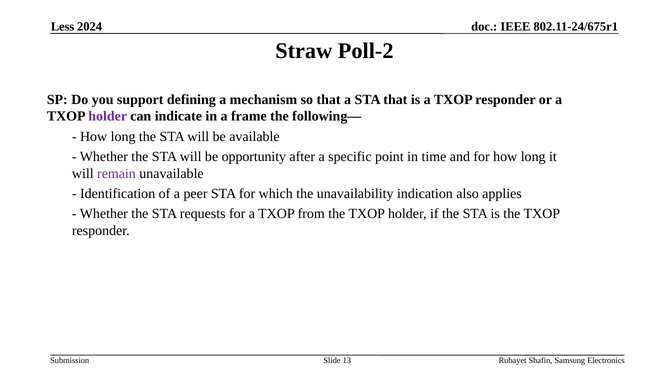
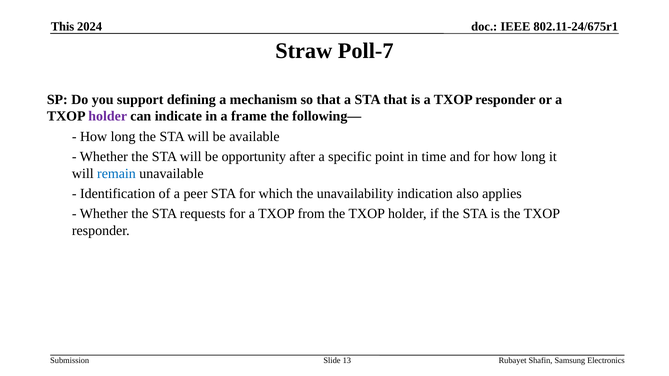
Less: Less -> This (63, 27)
Poll-2: Poll-2 -> Poll-7 (366, 51)
remain colour: purple -> blue (116, 174)
